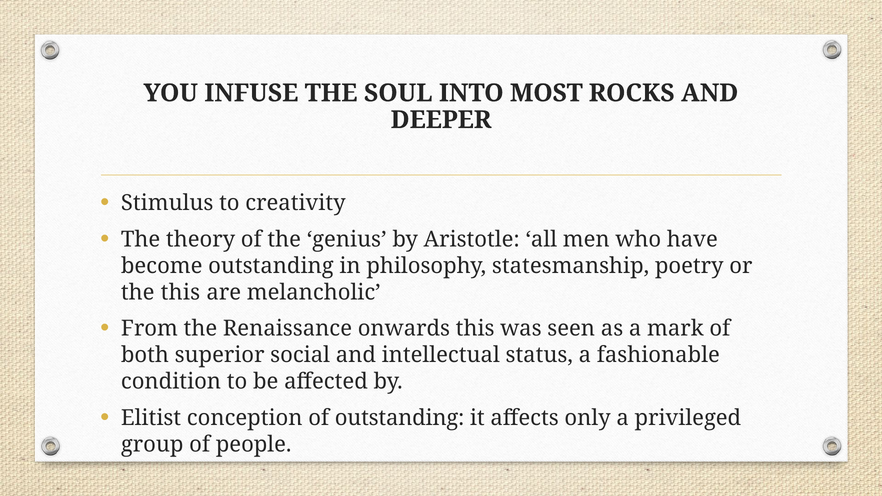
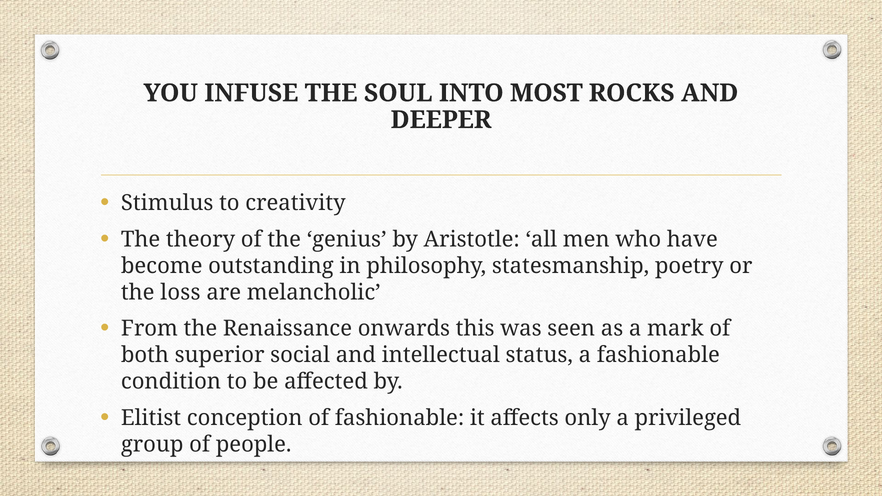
the this: this -> loss (180, 292)
of outstanding: outstanding -> fashionable (400, 418)
